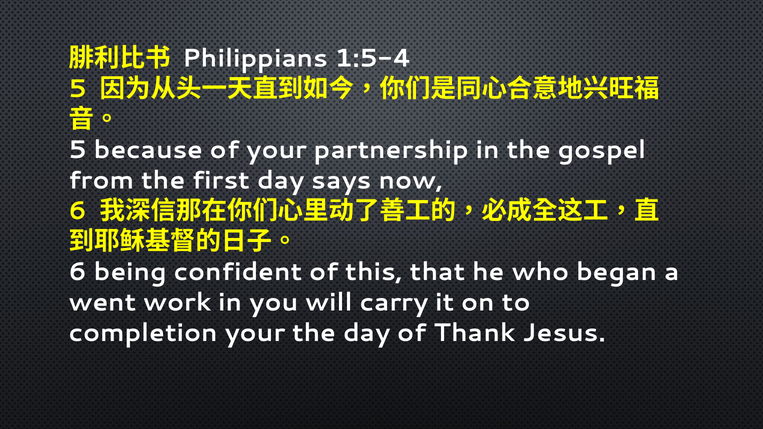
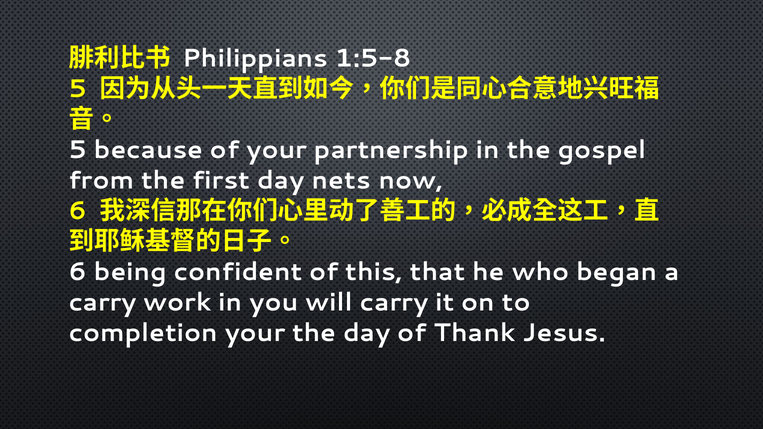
1:5-4: 1:5-4 -> 1:5-8 (373, 58)
says: says -> nets (341, 180)
went: went -> carry (103, 302)
